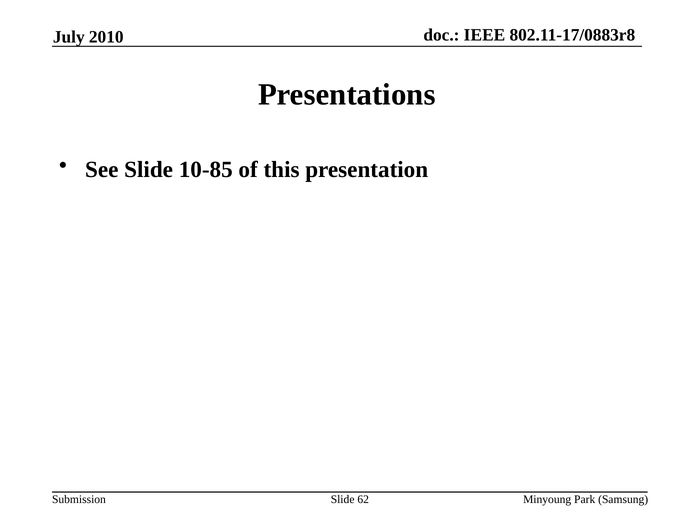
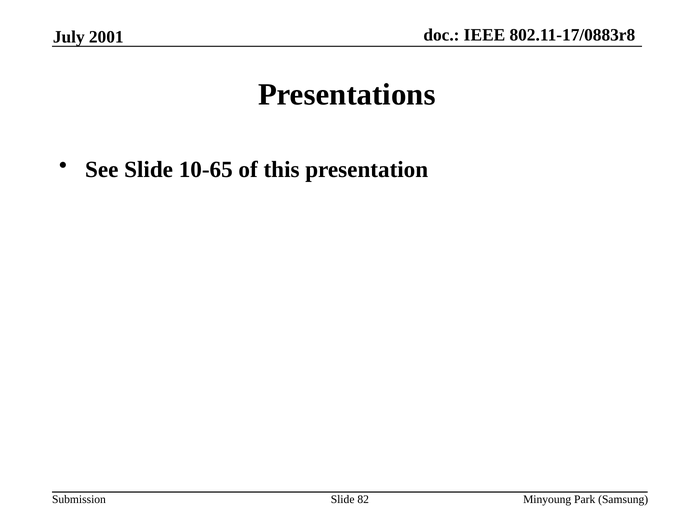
2010: 2010 -> 2001 (106, 37)
10-85: 10-85 -> 10-65 (206, 169)
62: 62 -> 82 (363, 499)
